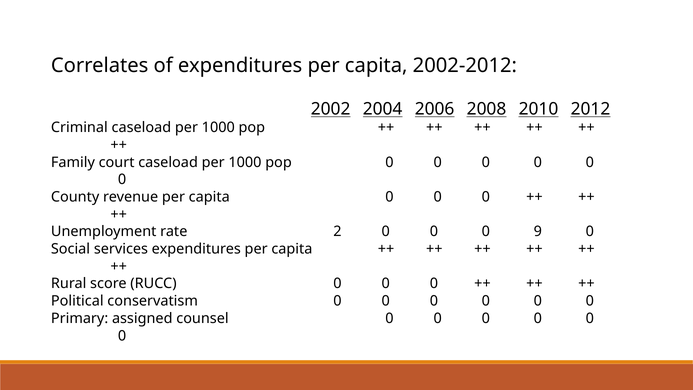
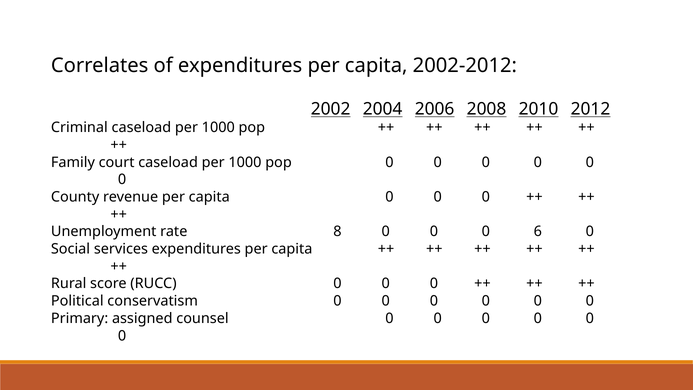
2: 2 -> 8 (337, 232)
9: 9 -> 6 (538, 232)
